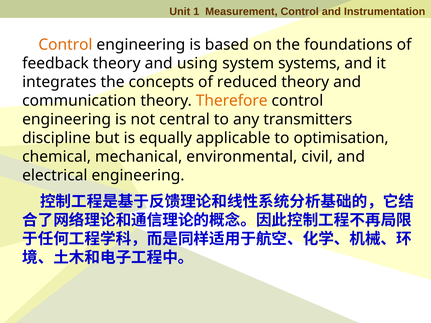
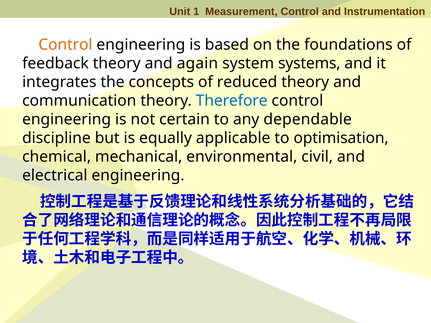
using: using -> again (197, 64)
Therefore colour: orange -> blue (232, 101)
central: central -> certain (185, 120)
transmitters: transmitters -> dependable (308, 120)
